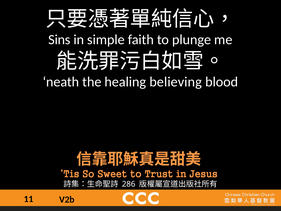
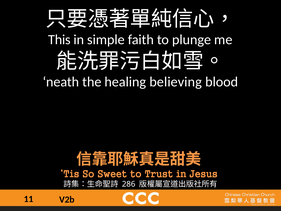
Sins: Sins -> This (59, 40)
